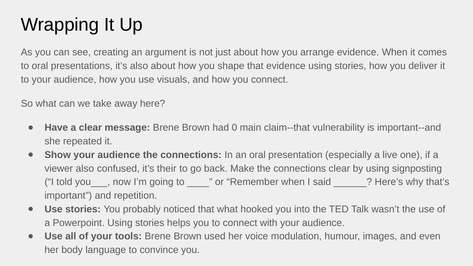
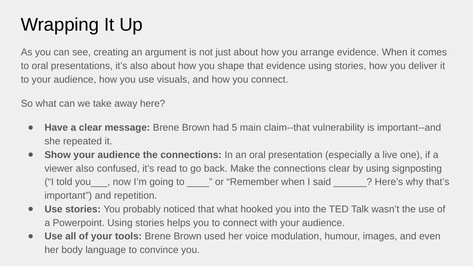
0: 0 -> 5 (234, 128)
their: their -> read (167, 168)
